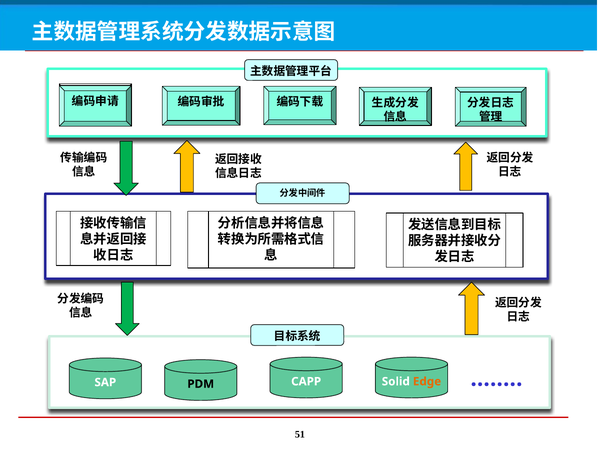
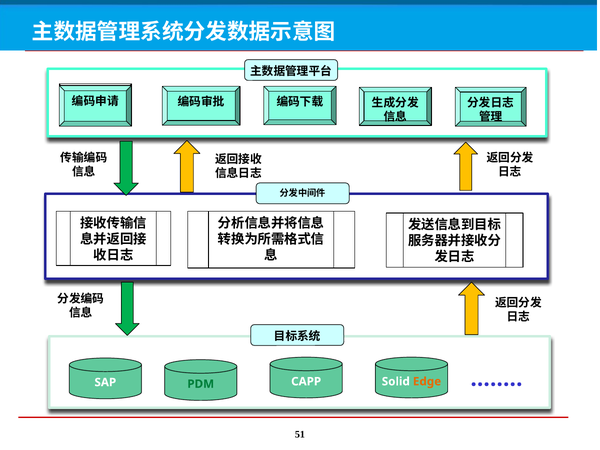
PDM colour: black -> green (201, 384)
